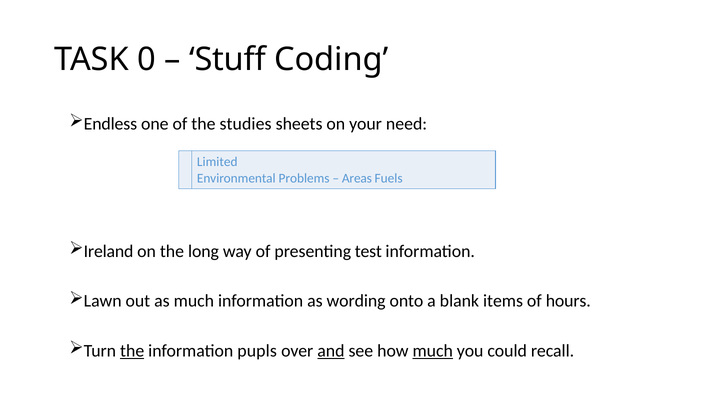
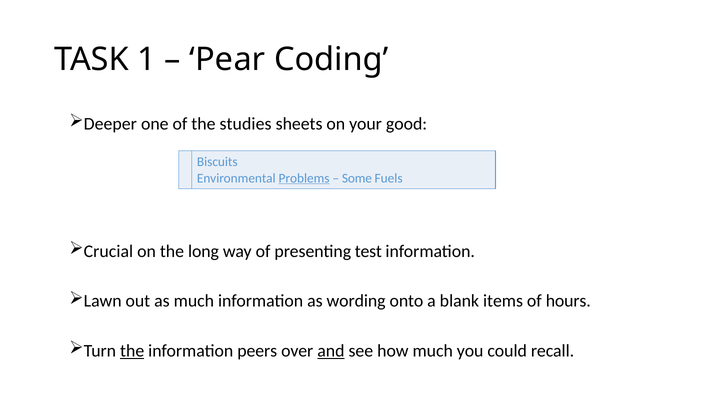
0: 0 -> 1 (147, 60)
Stuff: Stuff -> Pear (227, 60)
Endless: Endless -> Deeper (110, 124)
need: need -> good (407, 124)
Limited: Limited -> Biscuits (217, 162)
Problems underline: none -> present (304, 178)
Areas: Areas -> Some (357, 178)
Ireland: Ireland -> Crucial (108, 251)
pupls: pupls -> peers (257, 351)
much underline: present -> none (433, 351)
